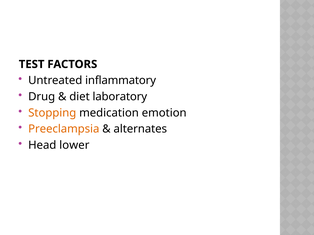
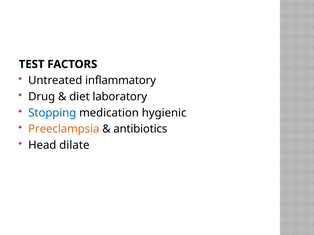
Stopping colour: orange -> blue (52, 113)
emotion: emotion -> hygienic (164, 113)
alternates: alternates -> antibiotics (140, 129)
lower: lower -> dilate (74, 146)
